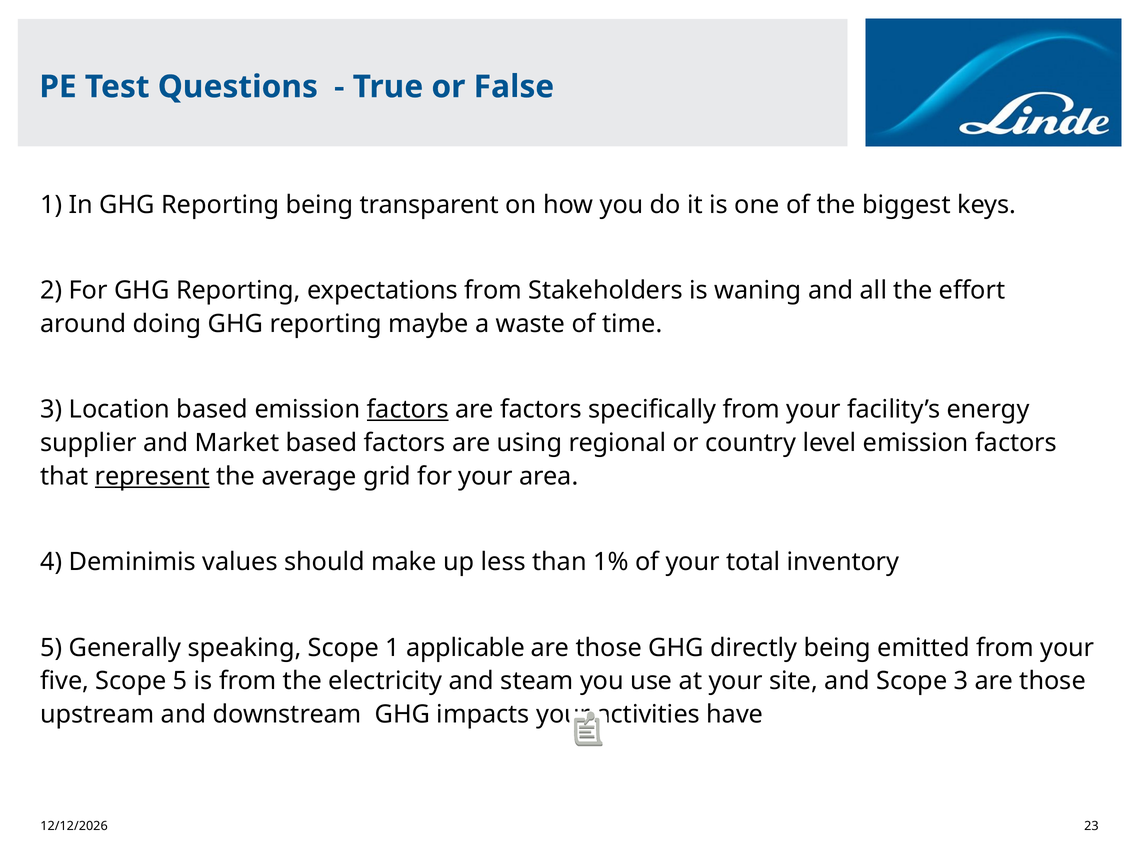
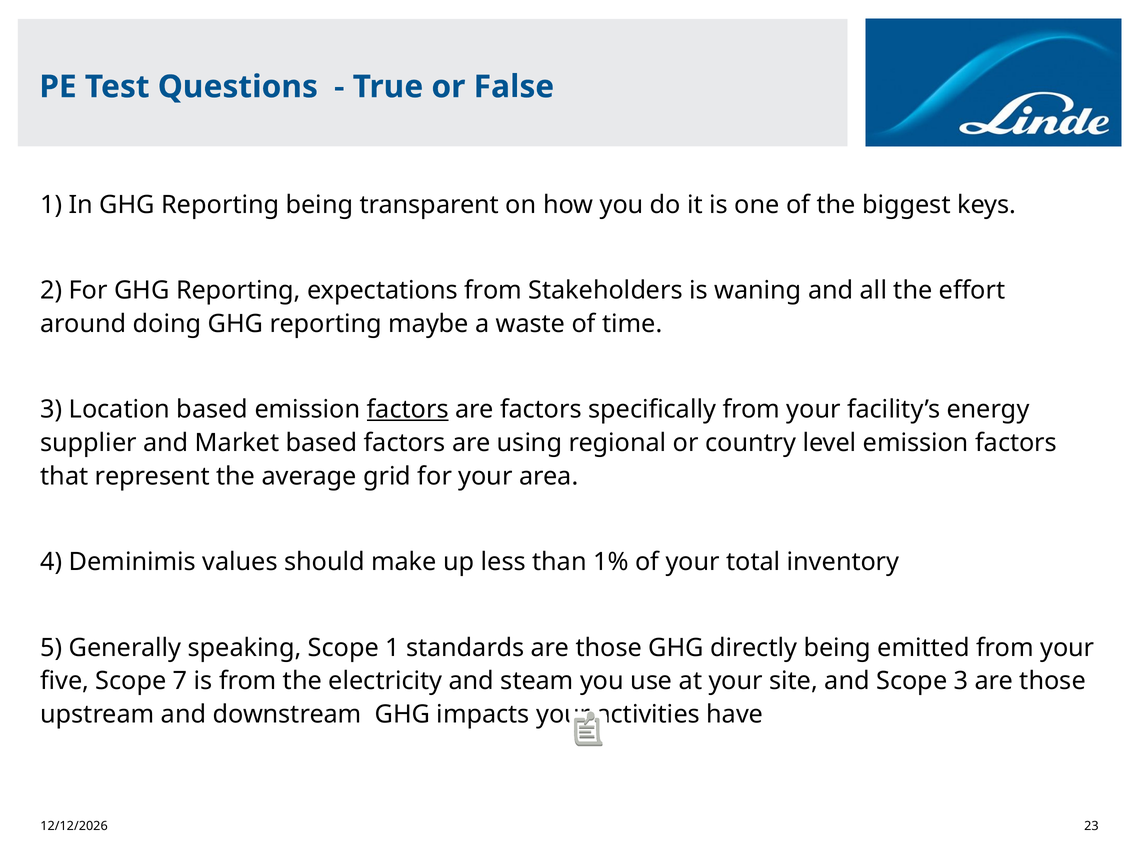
represent underline: present -> none (152, 476)
applicable: applicable -> standards (465, 648)
Scope 5: 5 -> 7 (180, 681)
